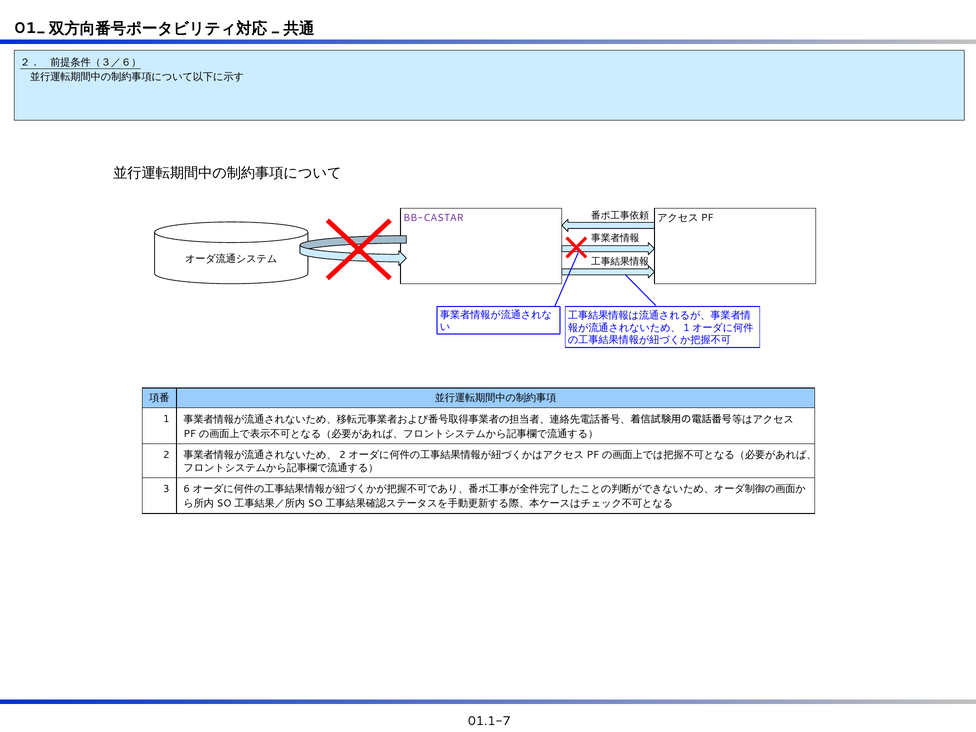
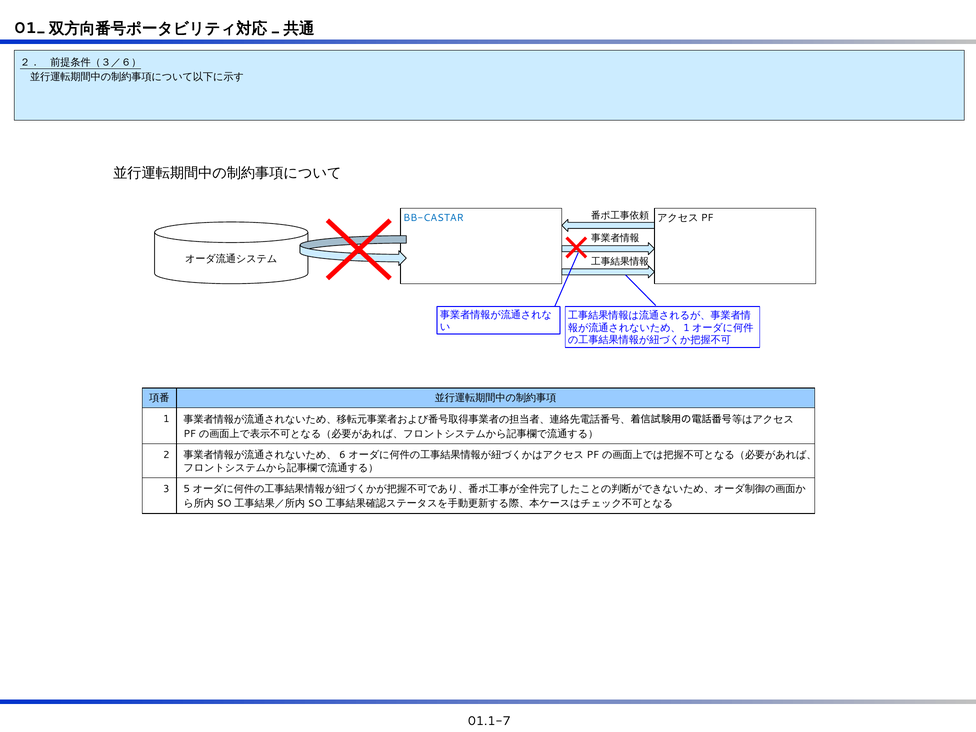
BB-CASTAR colour: purple -> blue (434, 218)
2: 2 -> 6 (342, 455)
6: 6 -> 5 (187, 489)
